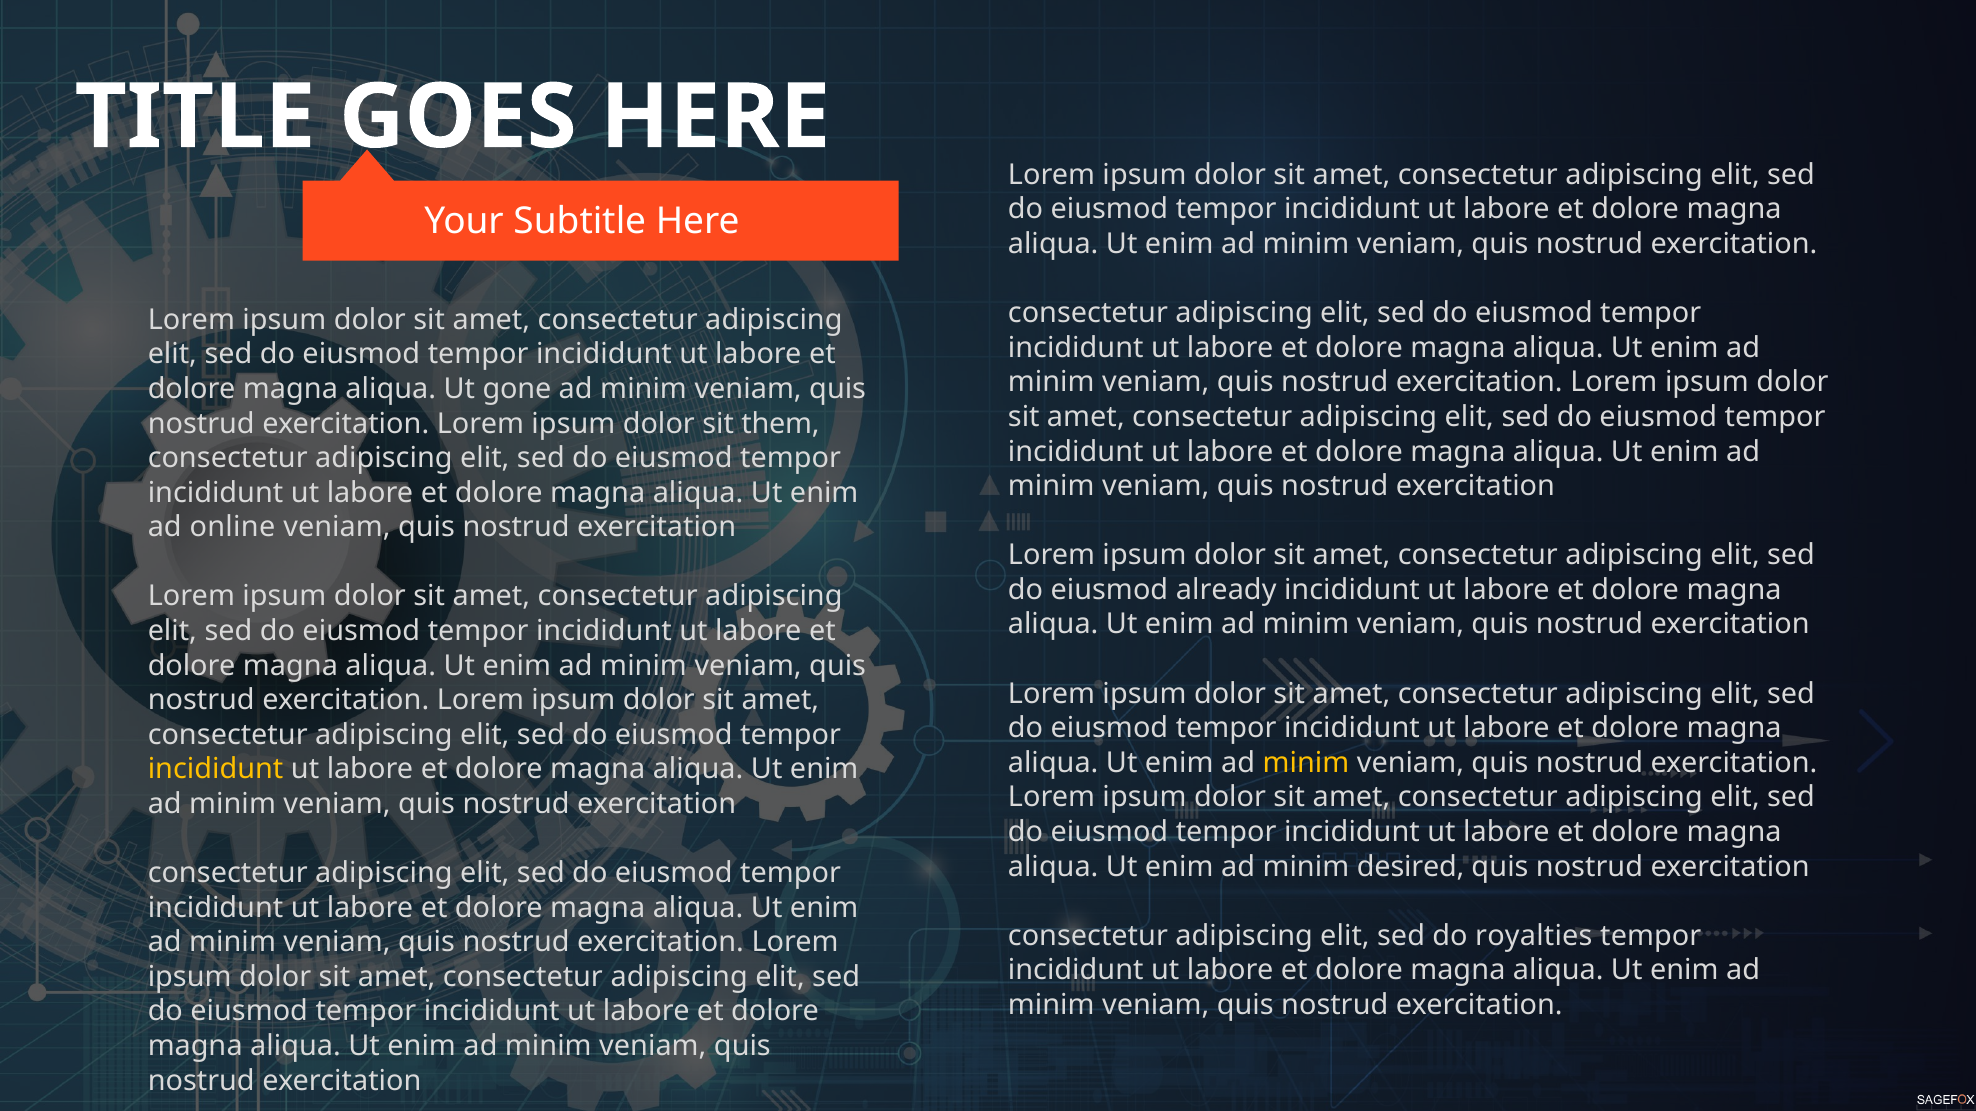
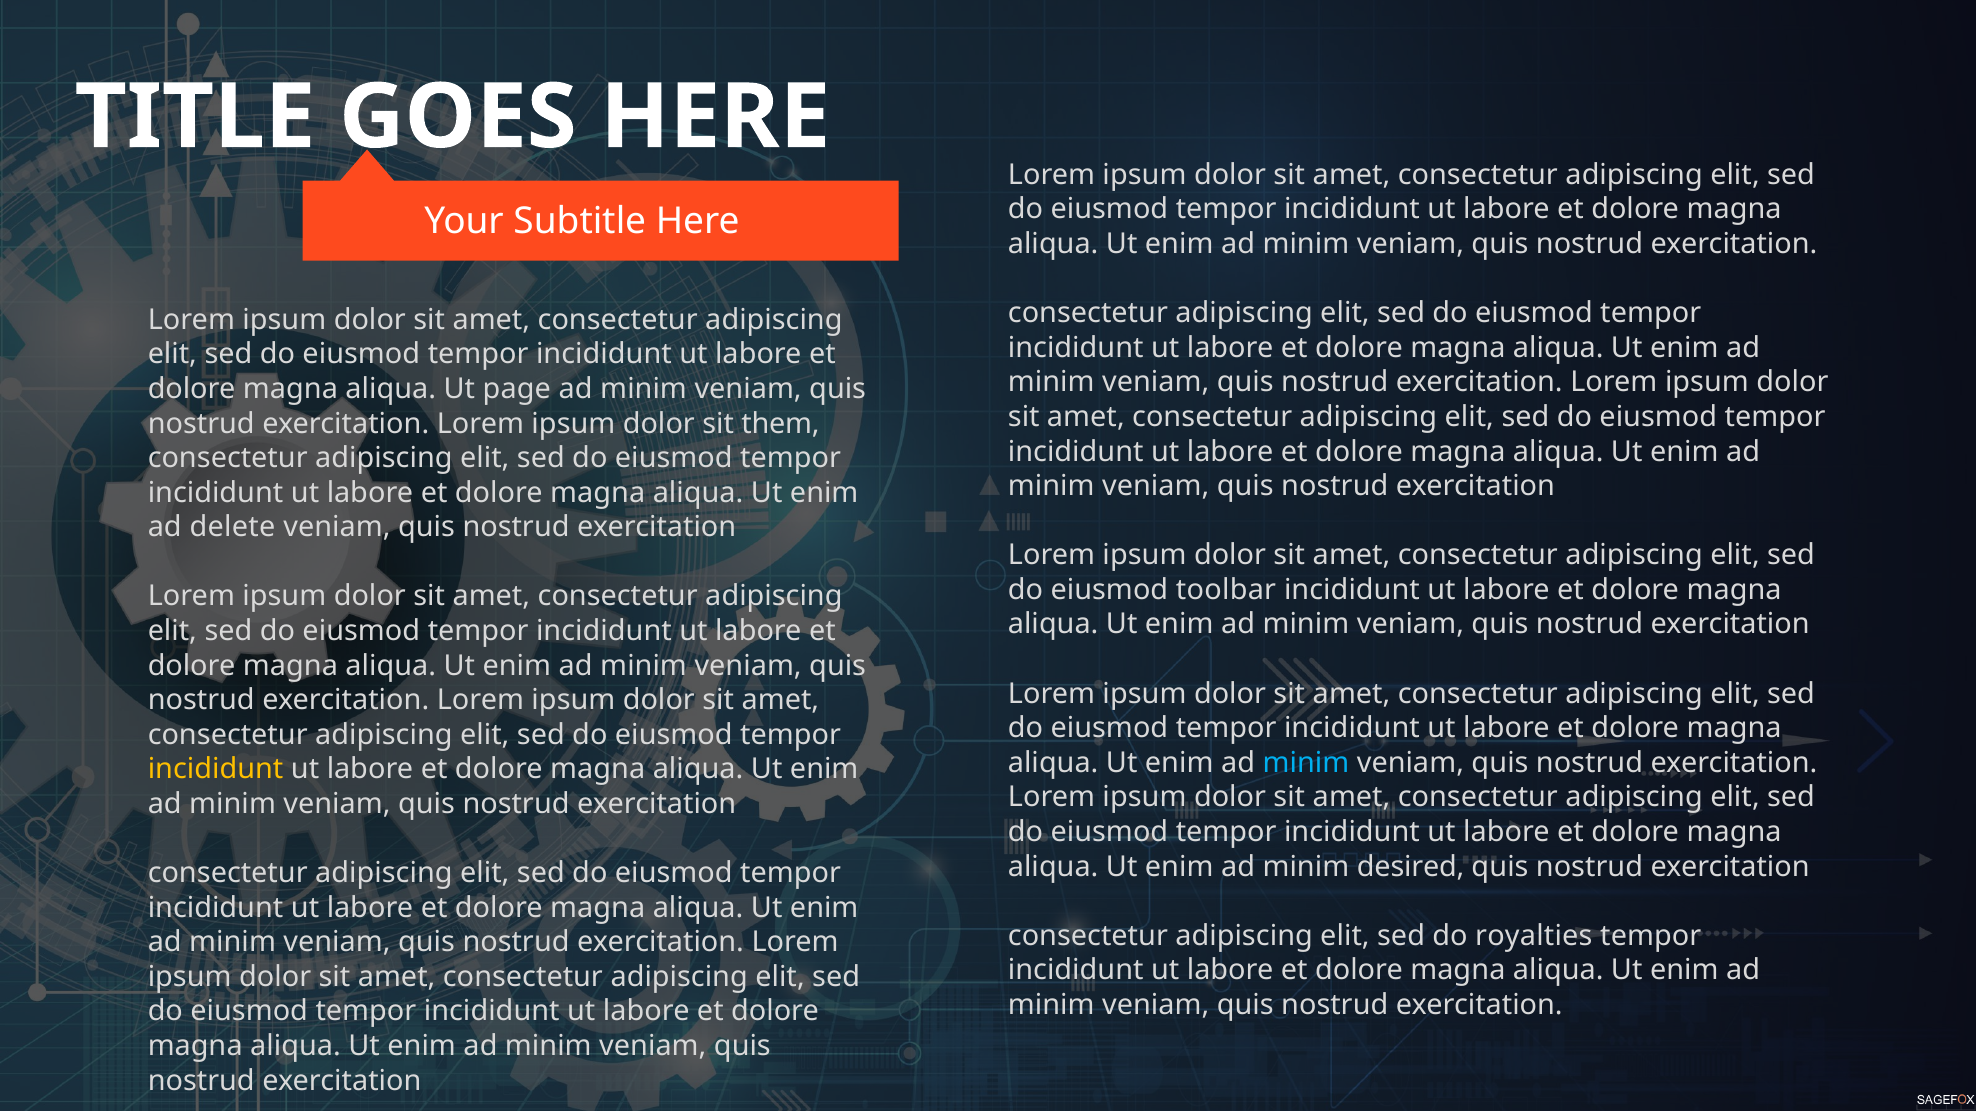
gone: gone -> page (517, 389)
online: online -> delete (232, 528)
already: already -> toolbar (1226, 590)
minim colour: yellow -> light blue (1306, 763)
